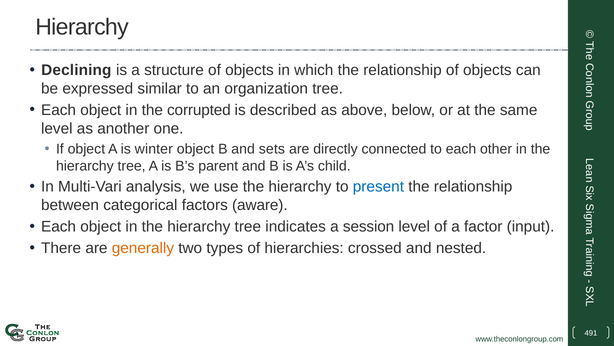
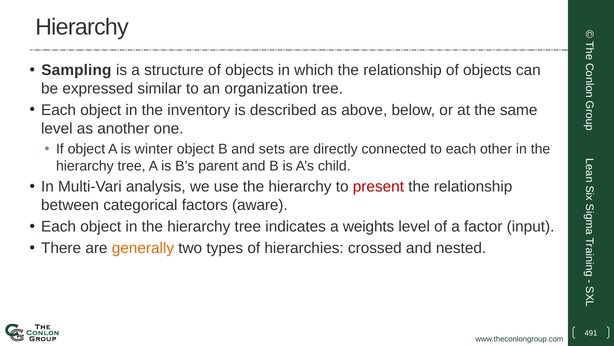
Declining: Declining -> Sampling (76, 70)
corrupted: corrupted -> inventory (199, 110)
present colour: blue -> red (378, 187)
session: session -> weights (369, 226)
